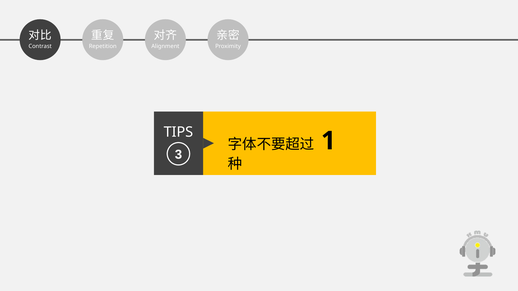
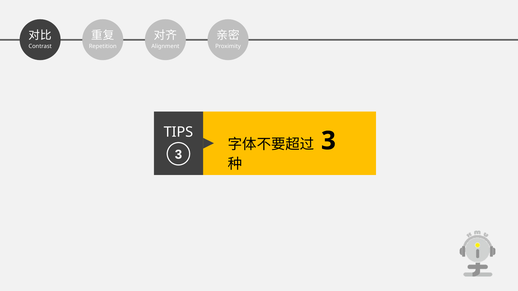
1: 1 -> 3 (328, 141)
